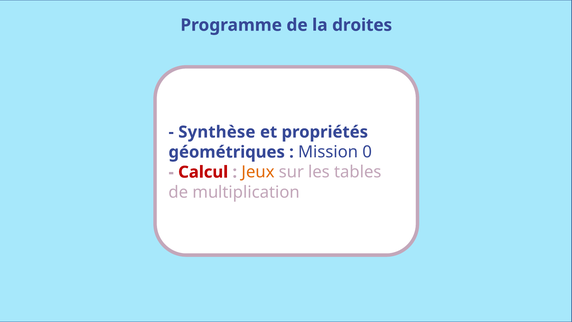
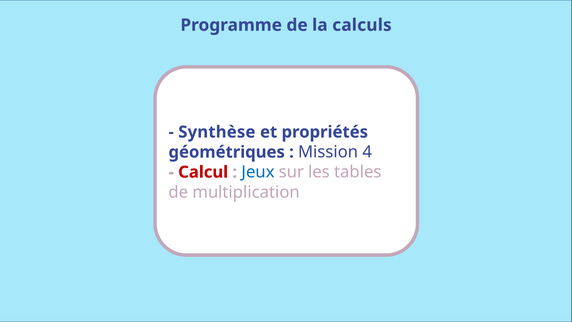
droites: droites -> calculs (362, 25)
0: 0 -> 4 (367, 152)
Jeux colour: orange -> blue (258, 172)
